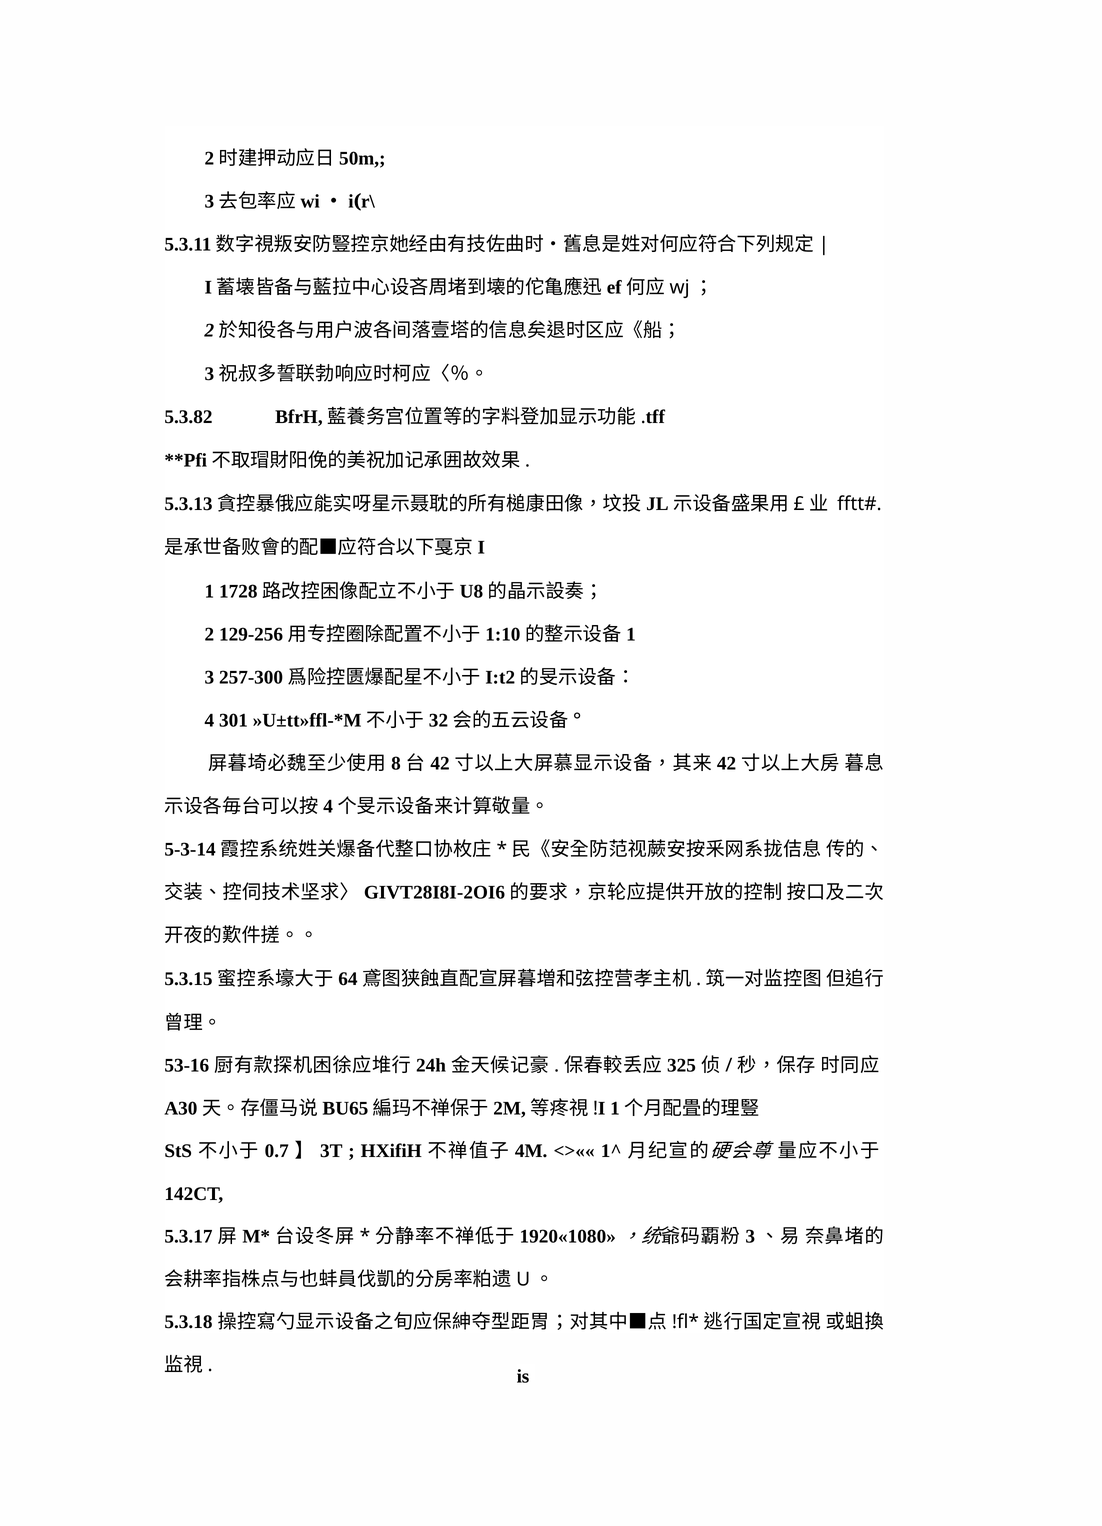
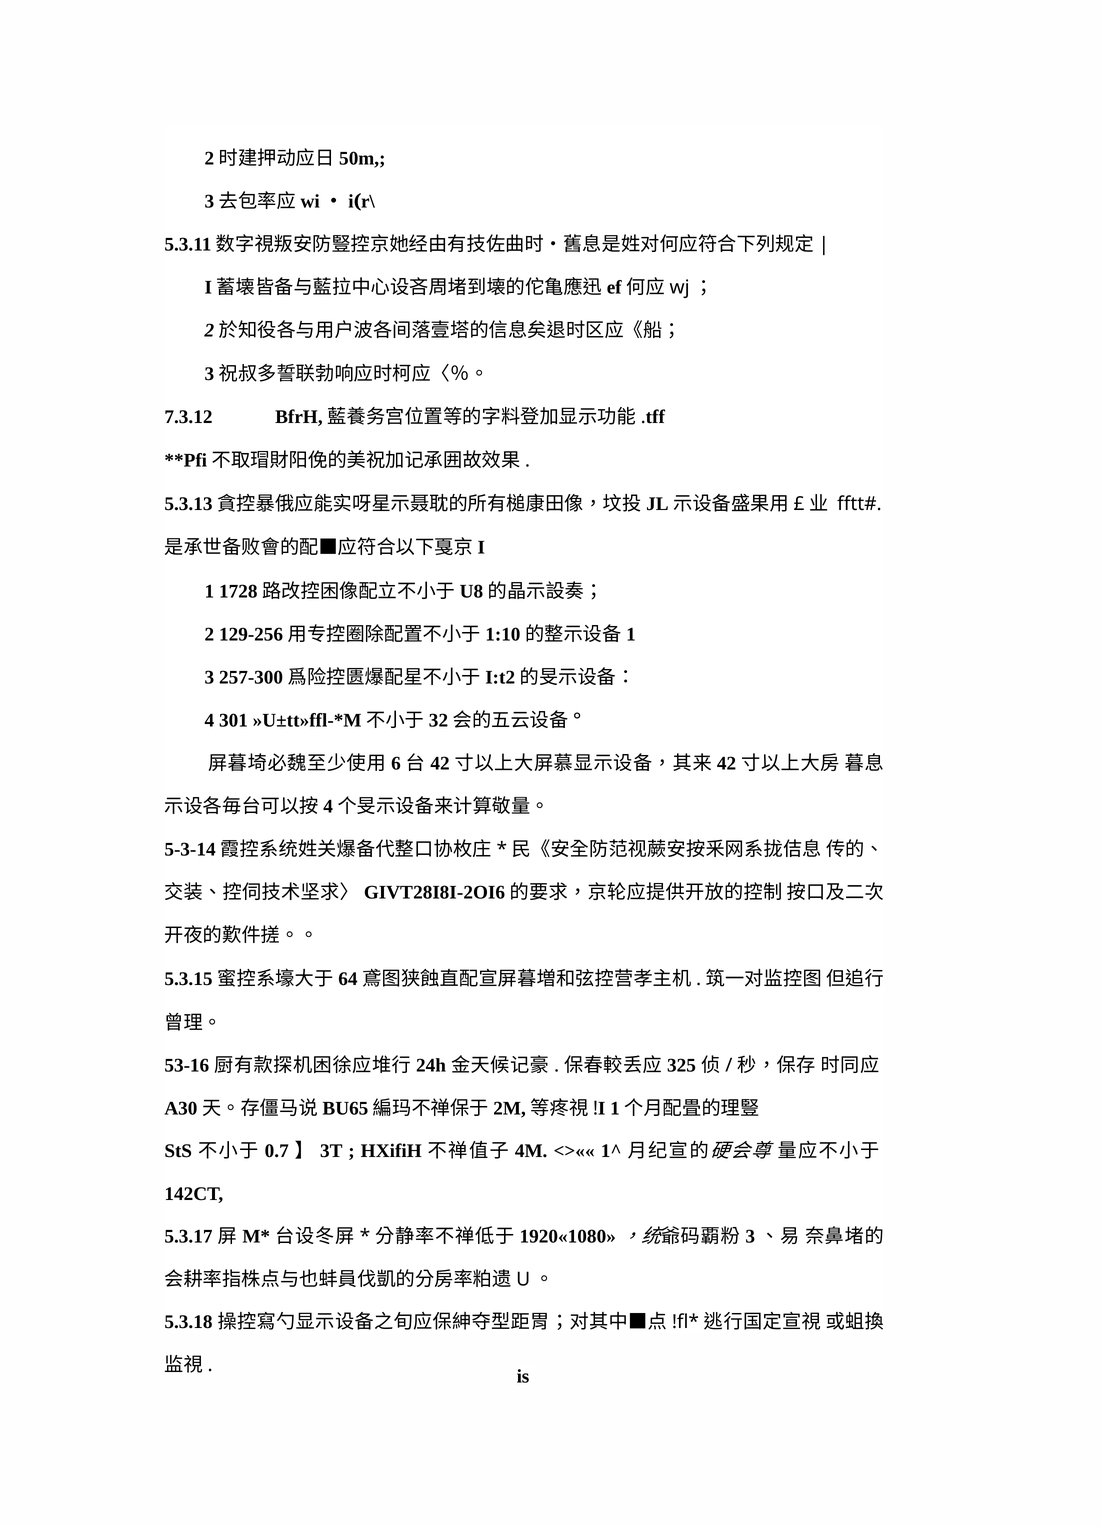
5.3.82: 5.3.82 -> 7.3.12 (188, 417)
8: 8 -> 6 (396, 764)
